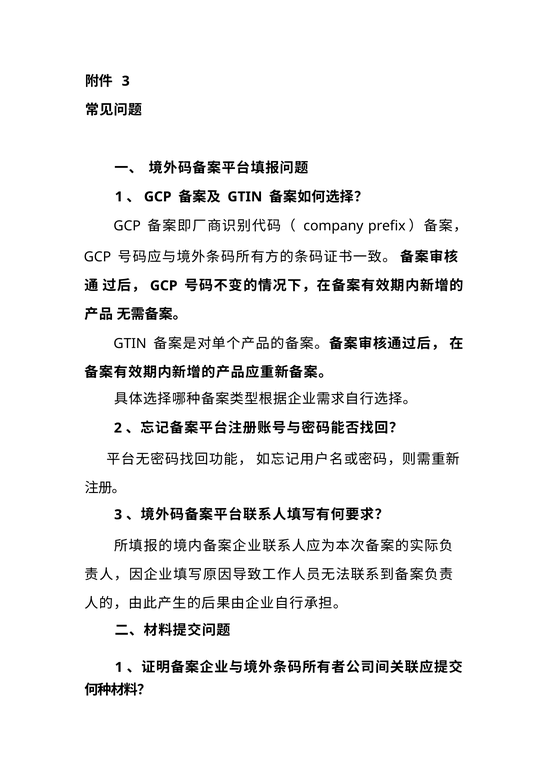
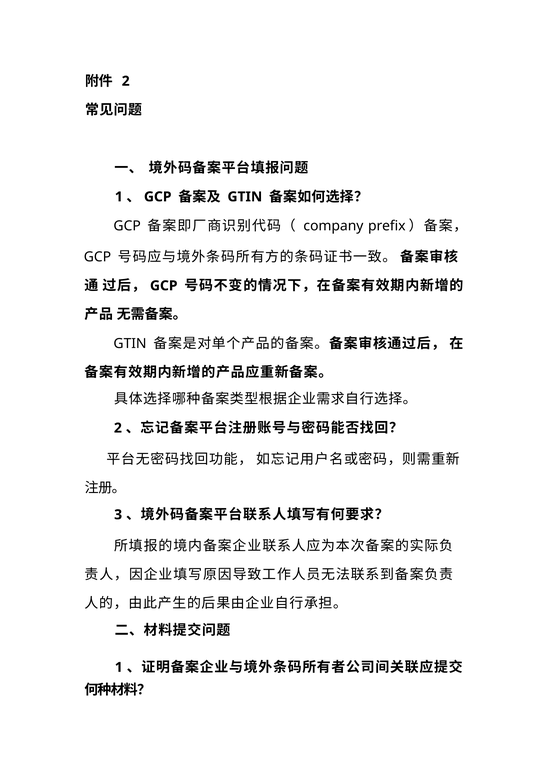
3: 3 -> 2 (126, 81)
